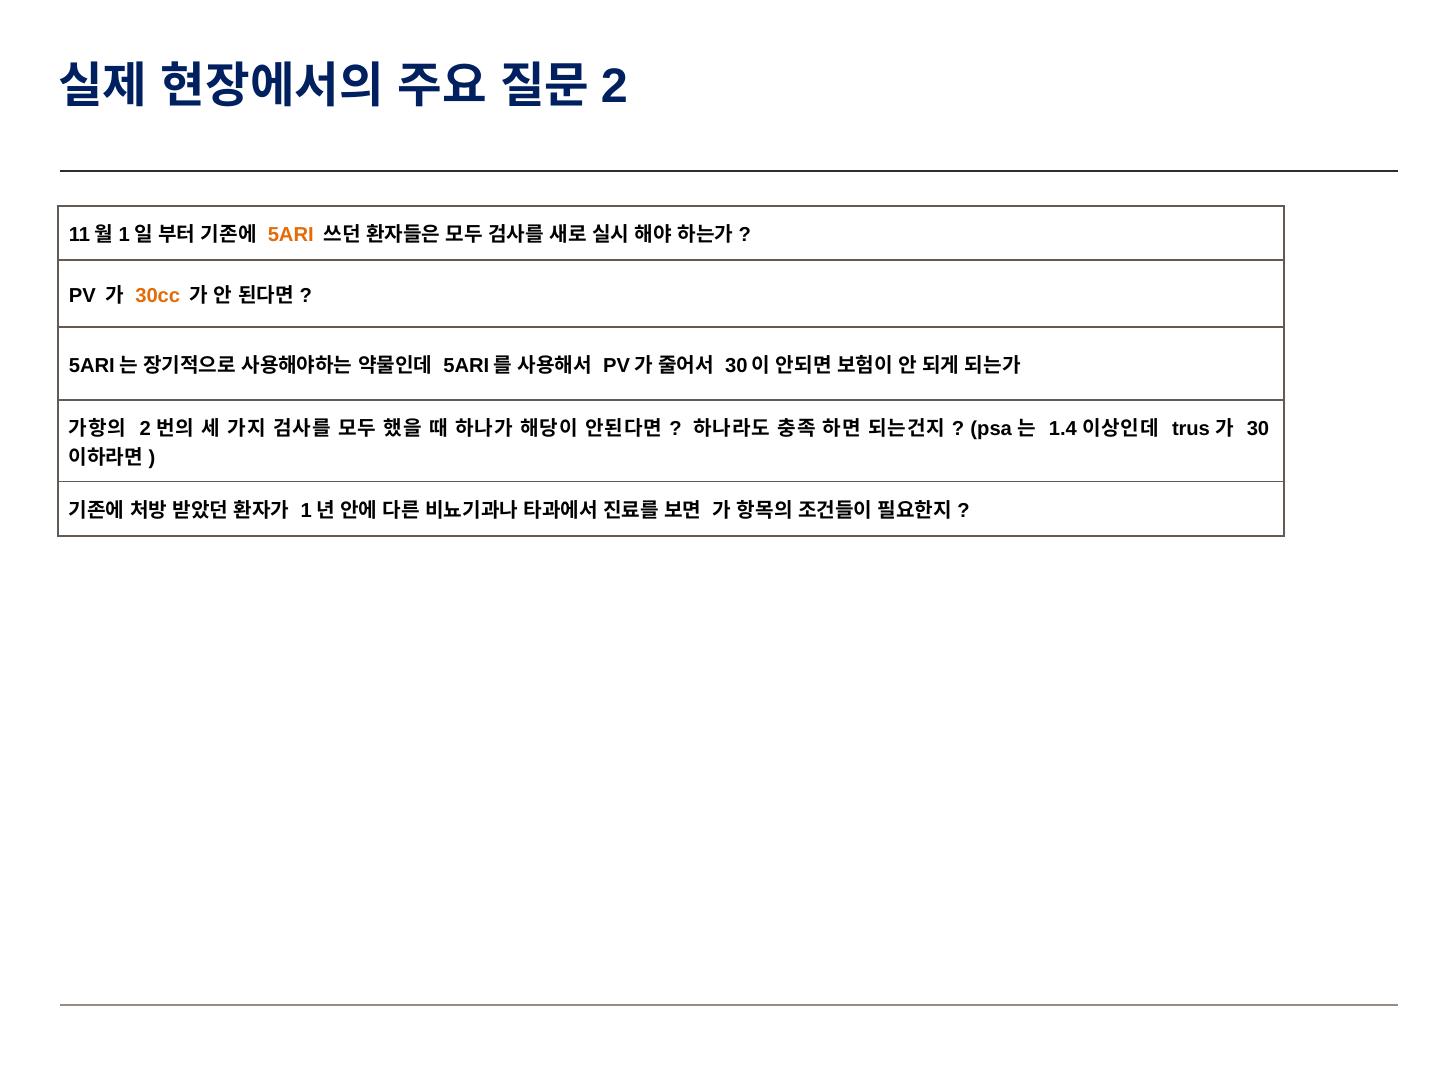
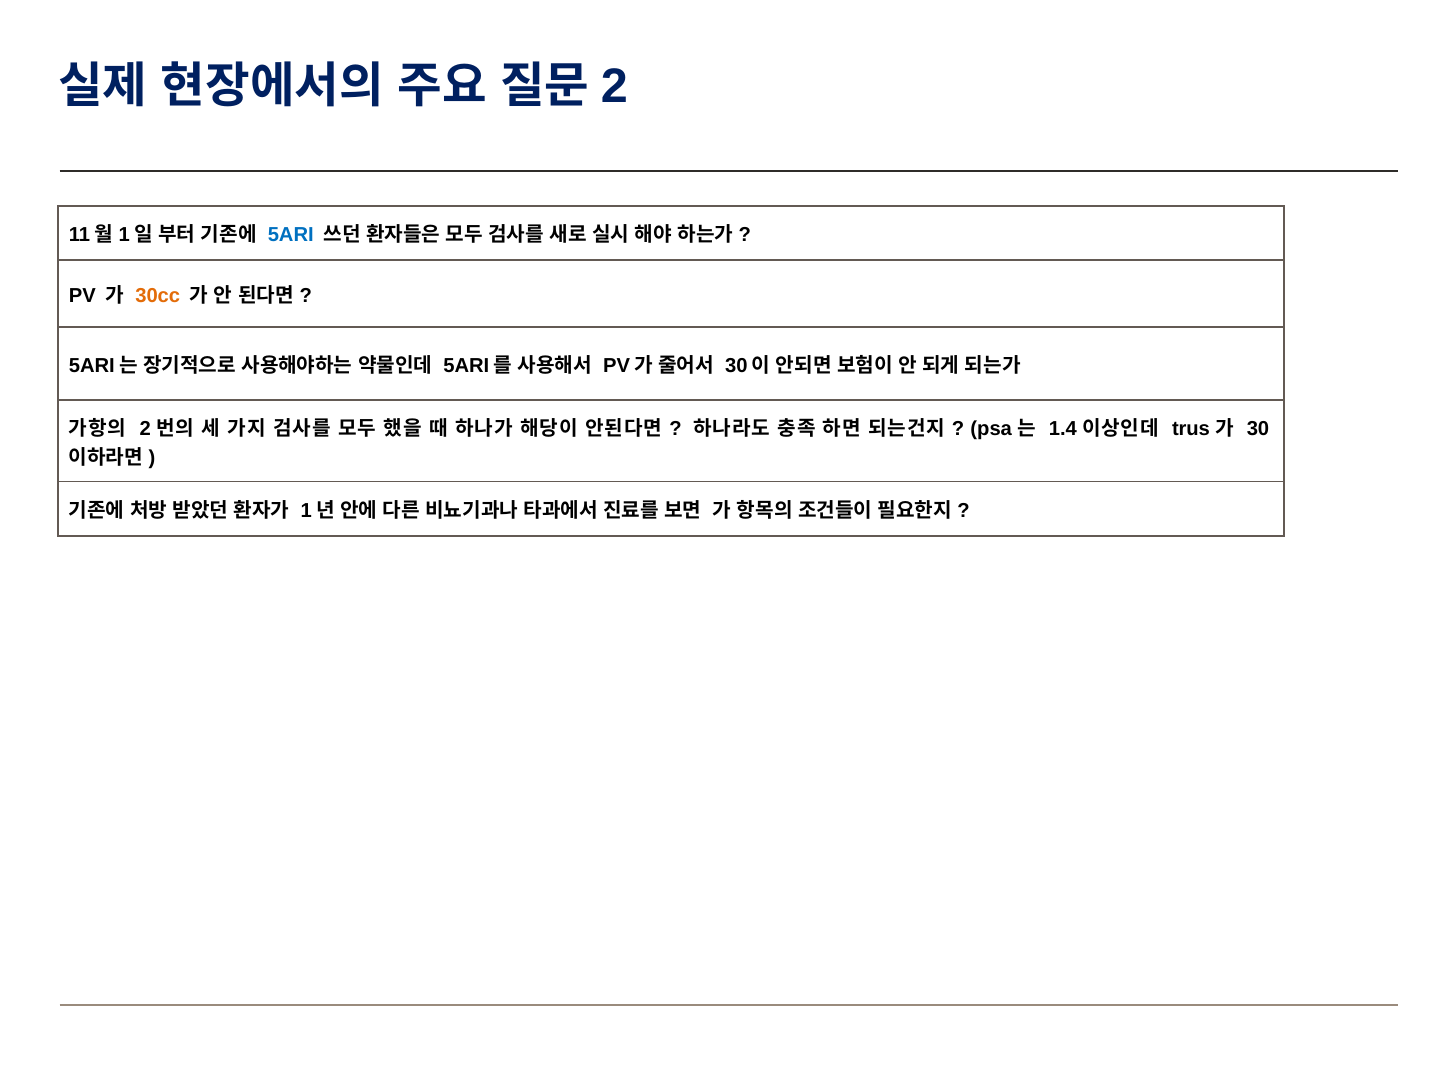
5ARI colour: orange -> blue (291, 235)
